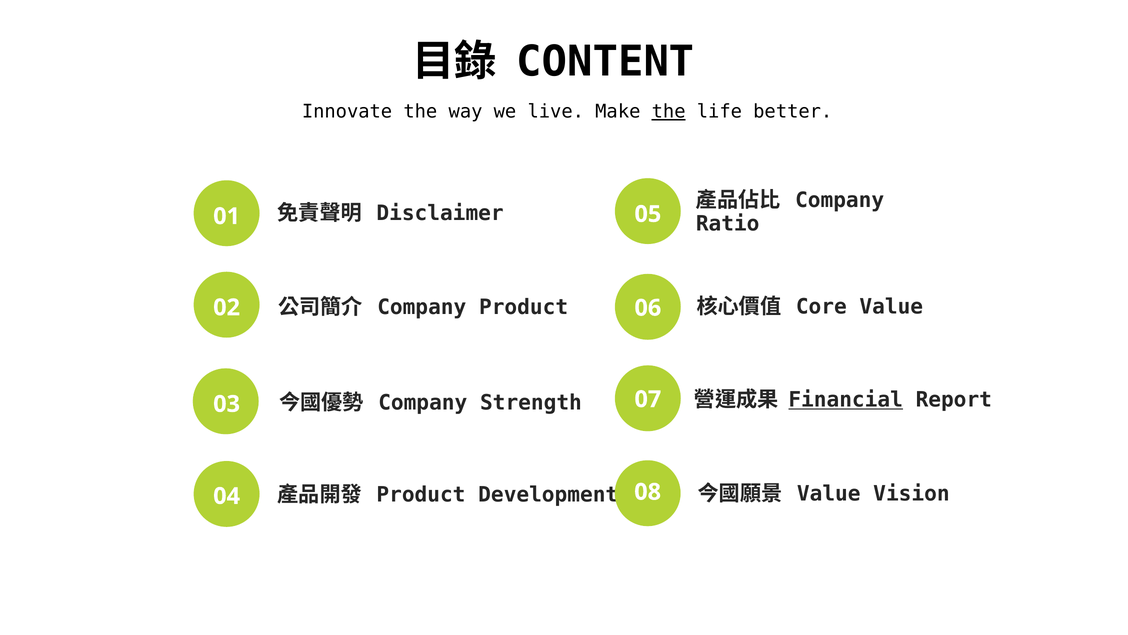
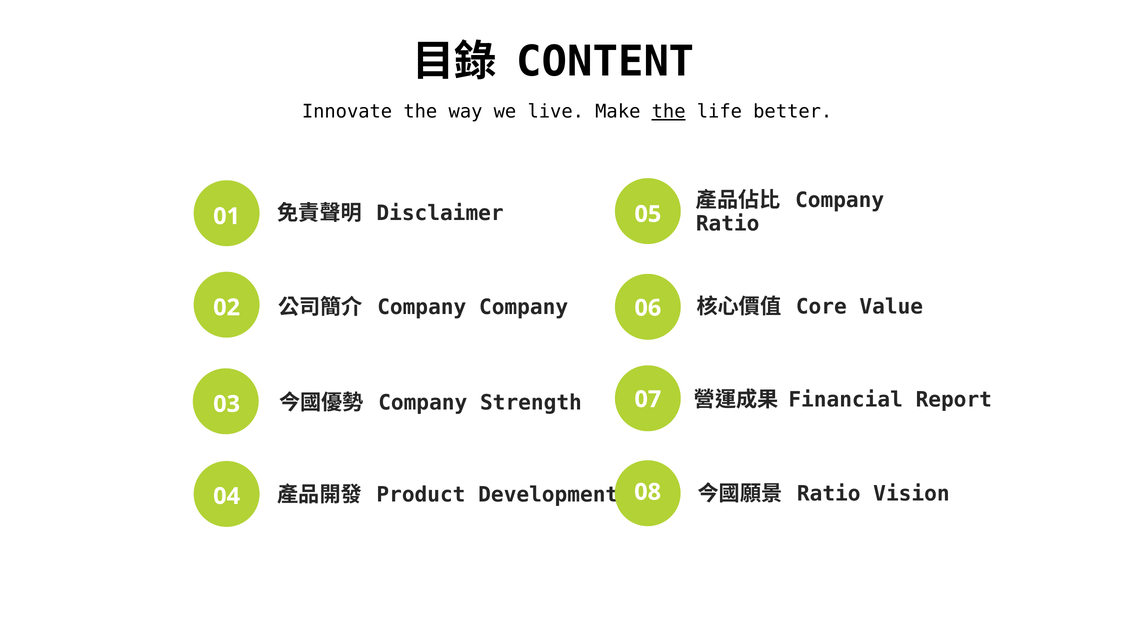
Company Product: Product -> Company (524, 307)
Financial underline: present -> none (846, 400)
Value: Value -> Ratio (829, 494)
